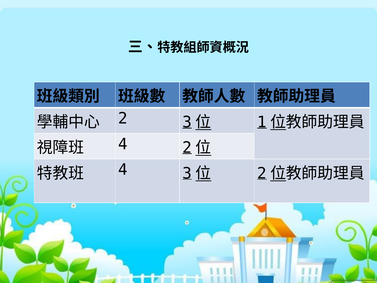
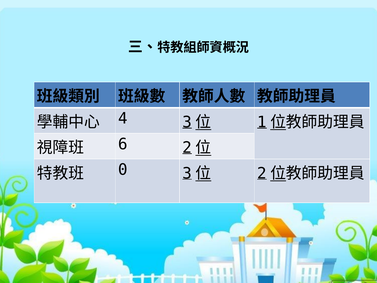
2: 2 -> 4 (123, 118)
4: 4 -> 6 (123, 144)
4: 4 -> 0 (123, 170)
